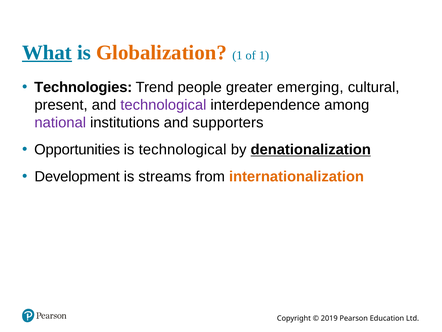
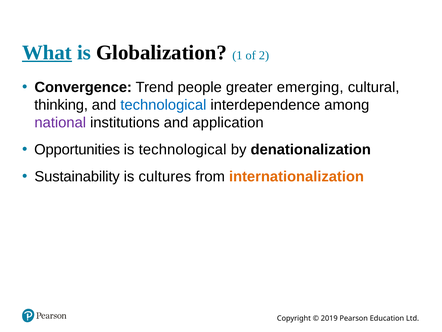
Globalization colour: orange -> black (161, 52)
of 1: 1 -> 2 (264, 55)
Technologies: Technologies -> Convergence (83, 87)
present: present -> thinking (61, 105)
technological colour: purple -> blue (163, 105)
supporters: supporters -> application (228, 123)
denationalization underline: present -> none (311, 149)
Development: Development -> Sustainability (77, 176)
streams: streams -> cultures (165, 176)
